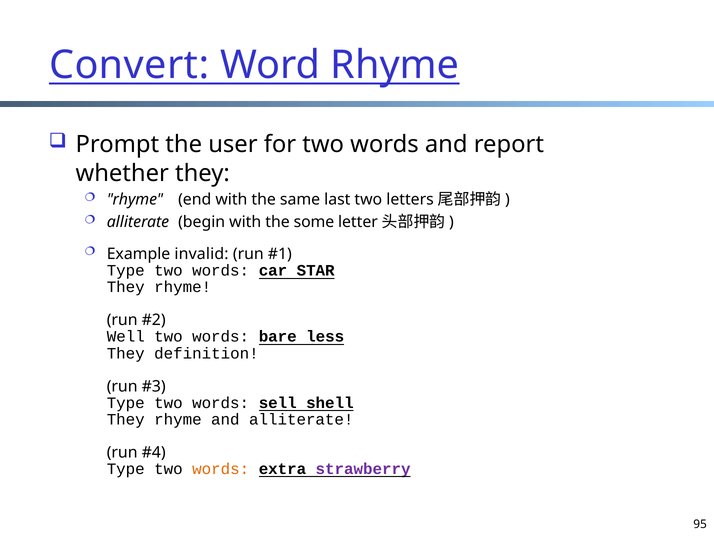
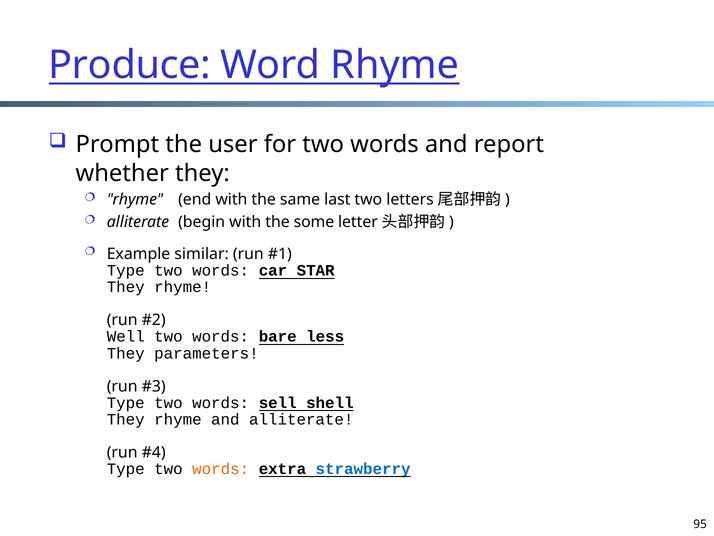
Convert: Convert -> Produce (130, 65)
invalid: invalid -> similar (202, 254)
definition: definition -> parameters (206, 353)
strawberry colour: purple -> blue (363, 468)
